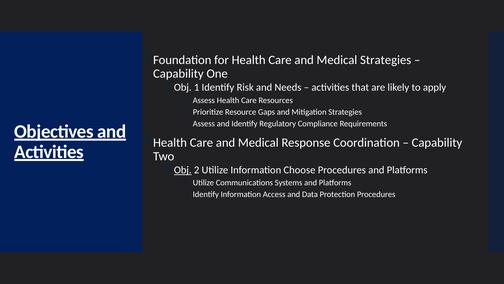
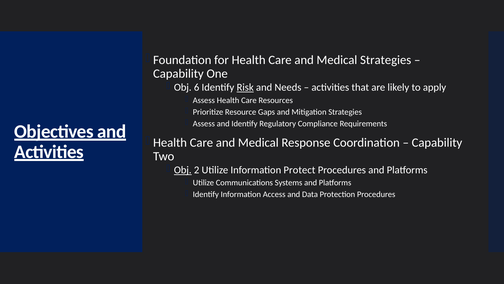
1: 1 -> 6 (197, 87)
Risk underline: none -> present (245, 87)
Choose: Choose -> Protect (299, 170)
